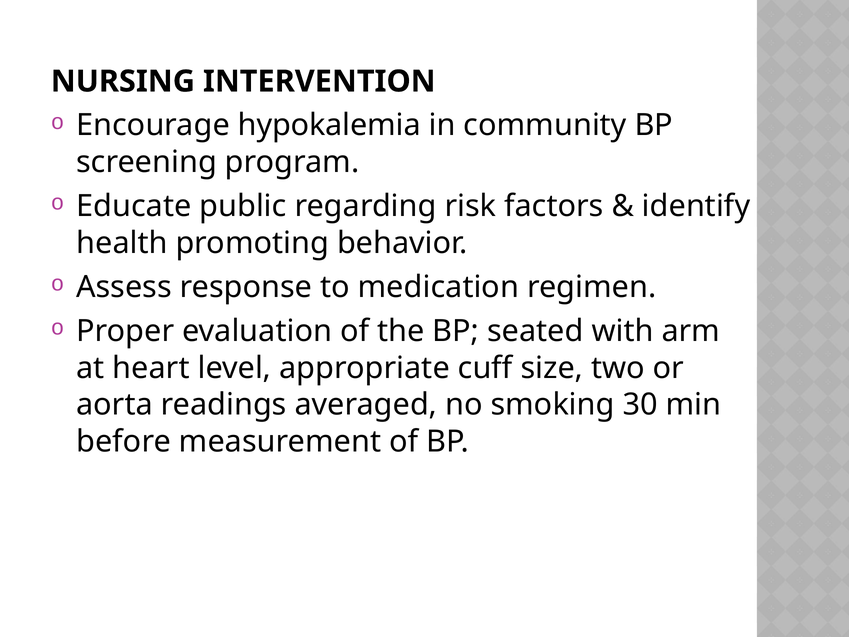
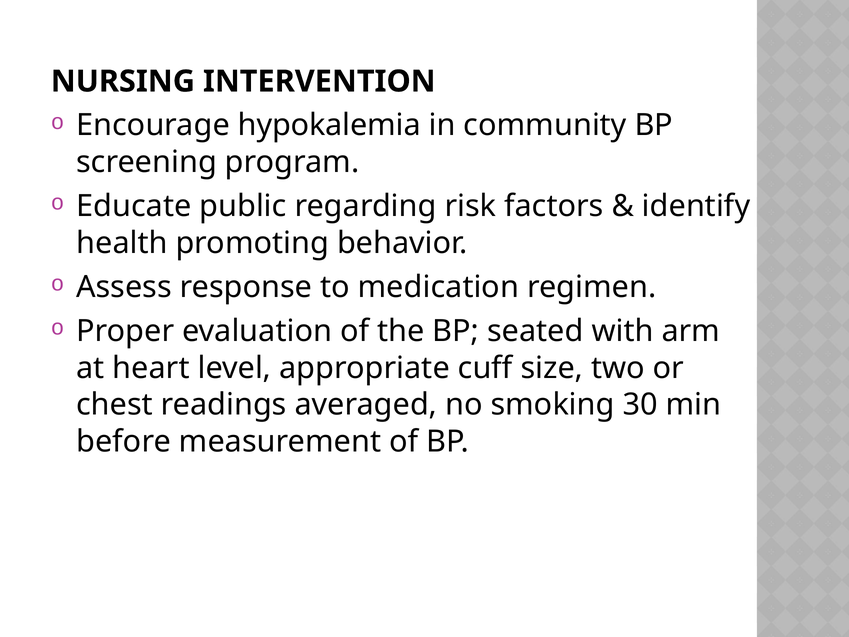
aorta: aorta -> chest (115, 405)
